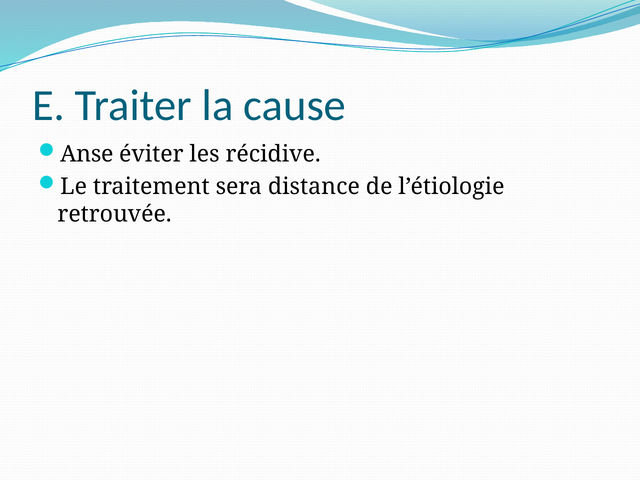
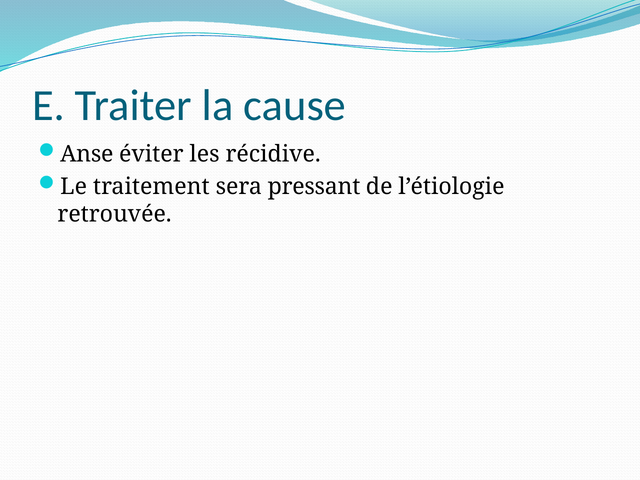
distance: distance -> pressant (314, 186)
